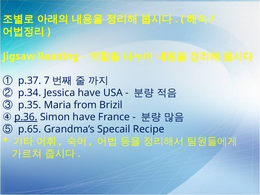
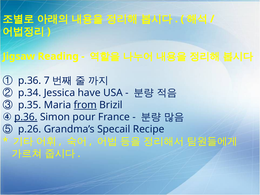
① p.37: p.37 -> p.36 (30, 81)
from underline: none -> present (85, 105)
Simon have: have -> pour (84, 117)
p.65: p.65 -> p.26 (30, 129)
